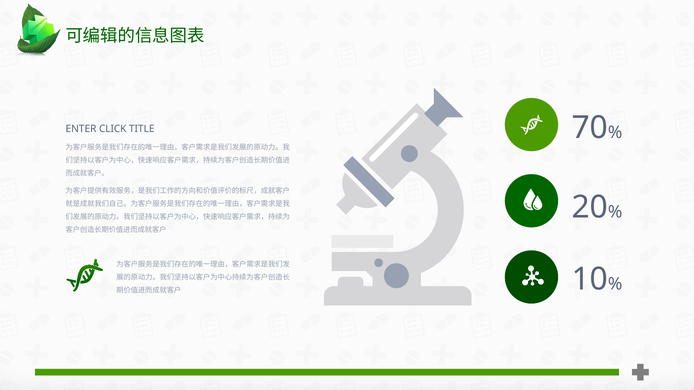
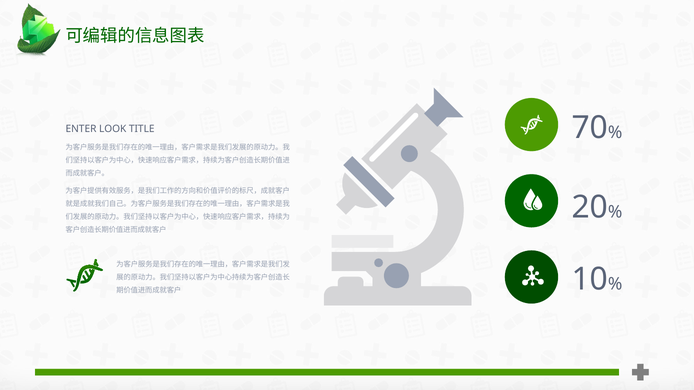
CLICK: CLICK -> LOOK (113, 129)
